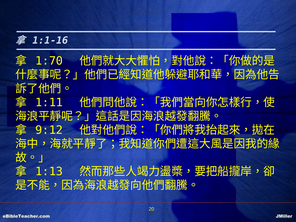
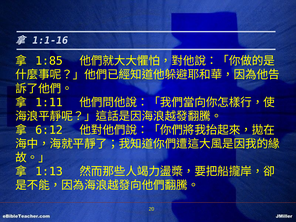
1:70: 1:70 -> 1:85 (49, 61)
9:12: 9:12 -> 6:12 (49, 130)
